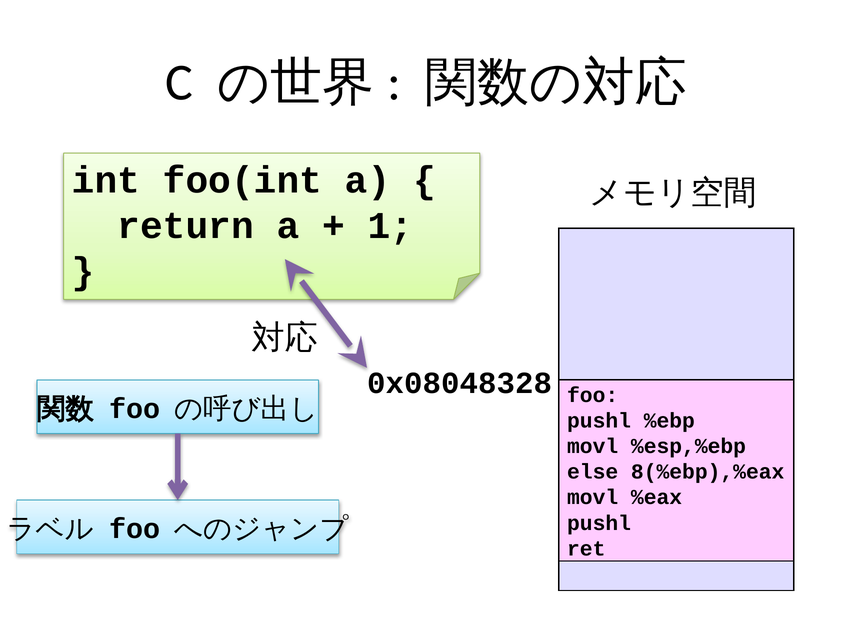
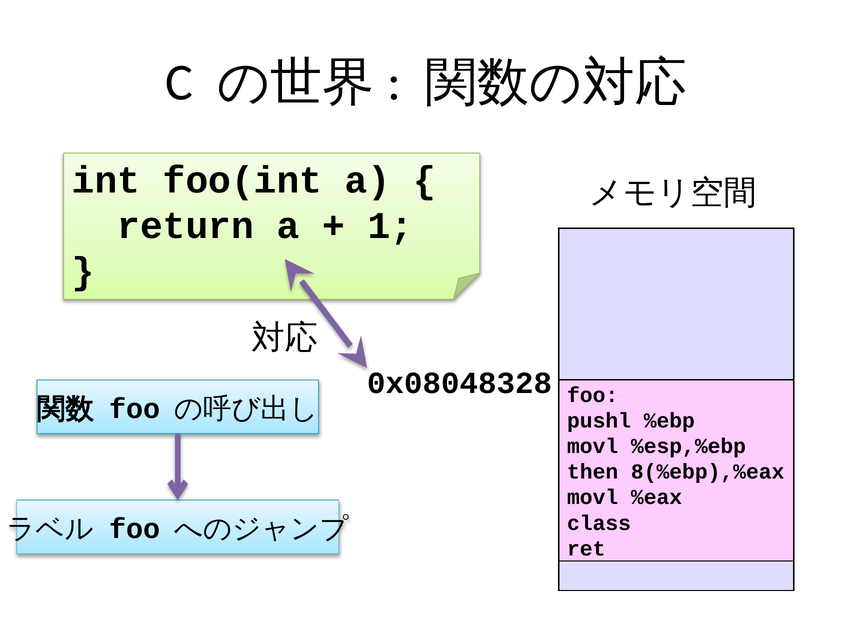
else: else -> then (593, 472)
pushl: pushl -> class (599, 523)
